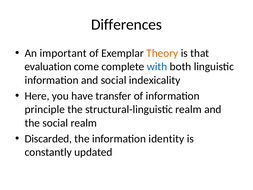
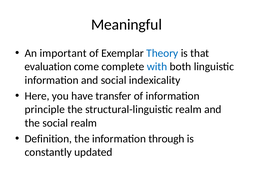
Differences: Differences -> Meaningful (126, 24)
Theory colour: orange -> blue (162, 53)
Discarded: Discarded -> Definition (48, 139)
identity: identity -> through (166, 139)
